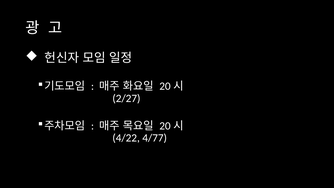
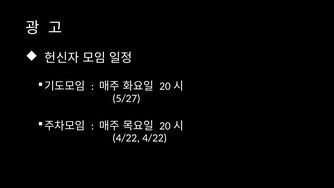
2/27: 2/27 -> 5/27 (126, 98)
4/22 4/77: 4/77 -> 4/22 (155, 138)
